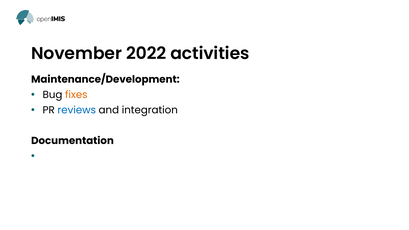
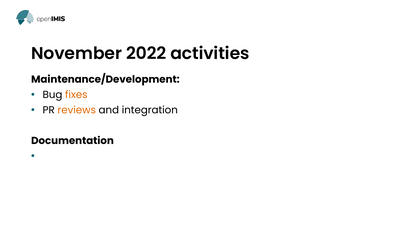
reviews colour: blue -> orange (77, 110)
